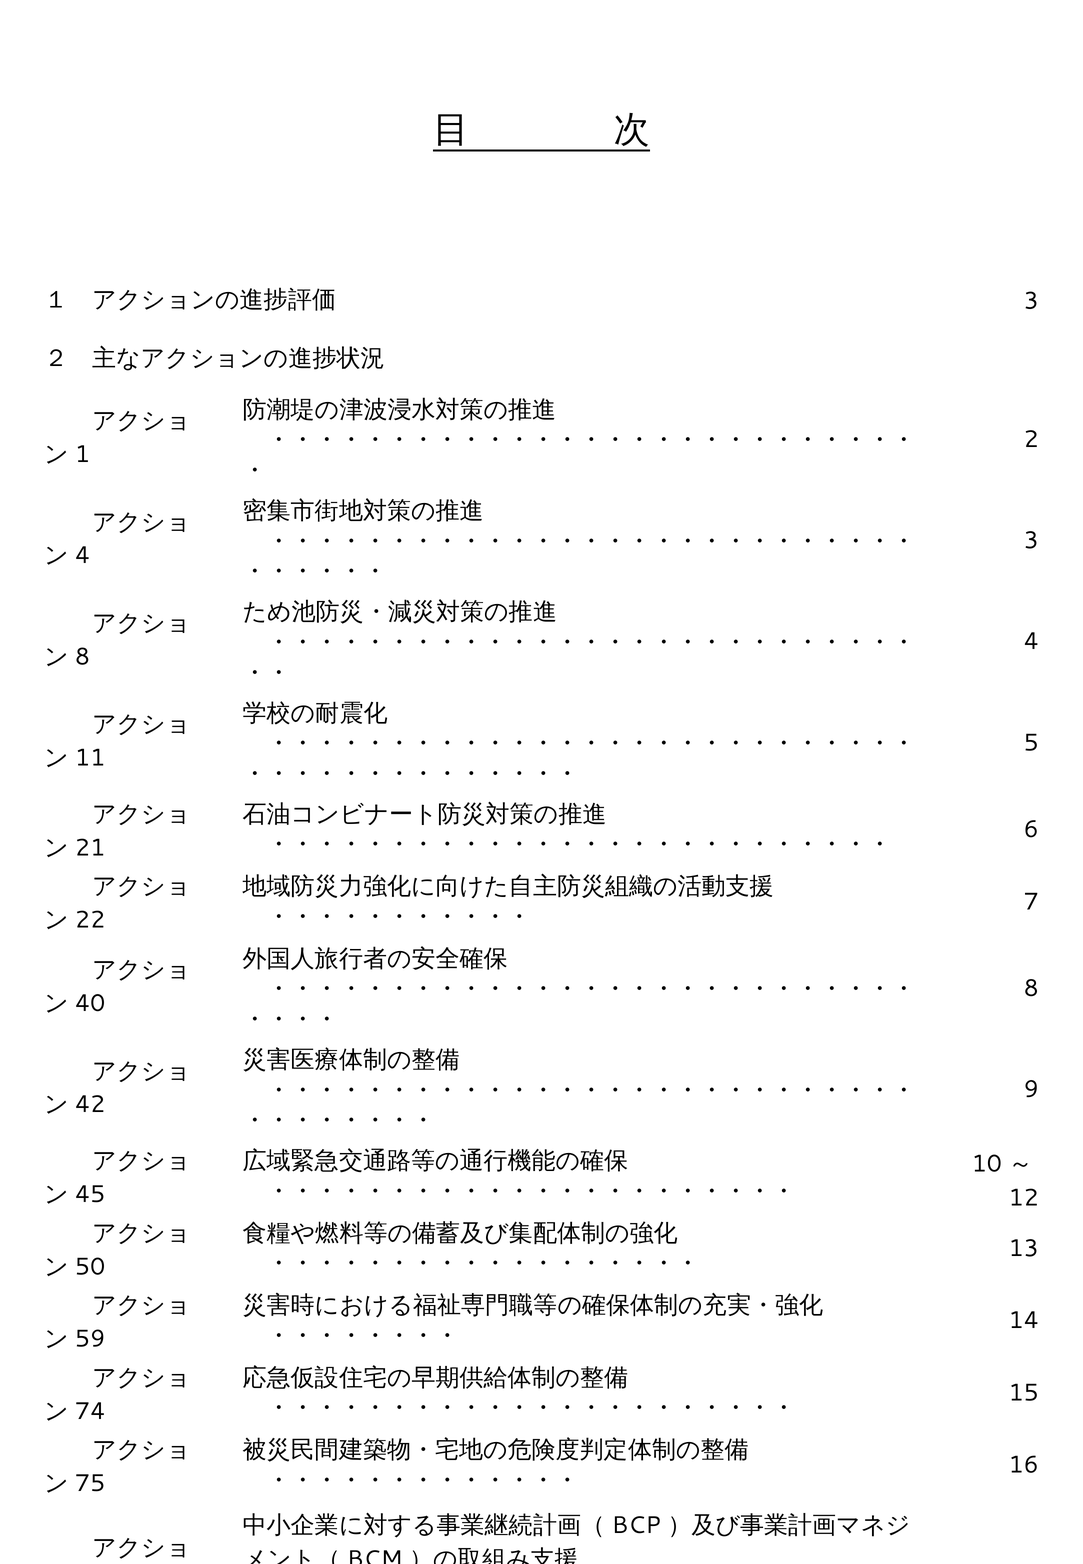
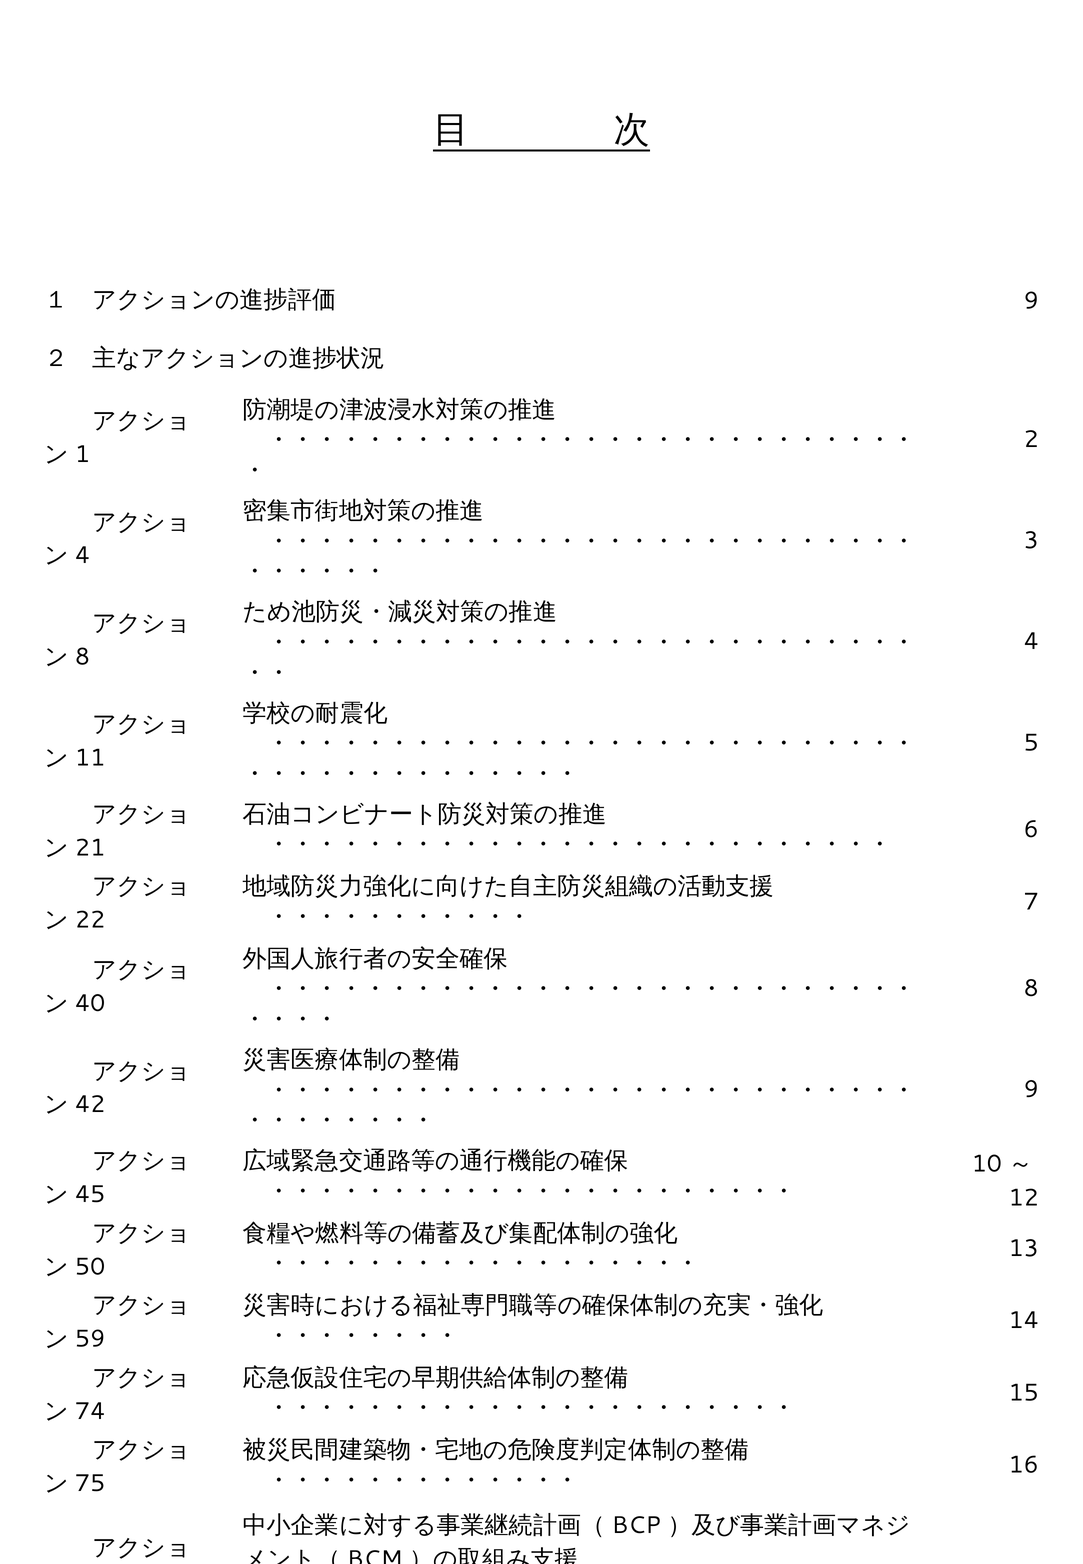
3: 3 -> 9 (1031, 301)
